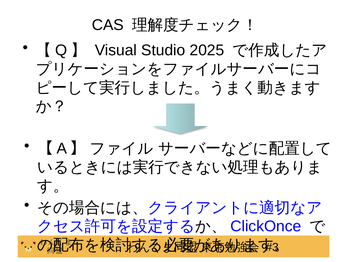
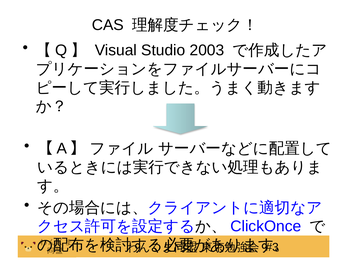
2025: 2025 -> 2003 (207, 50)
